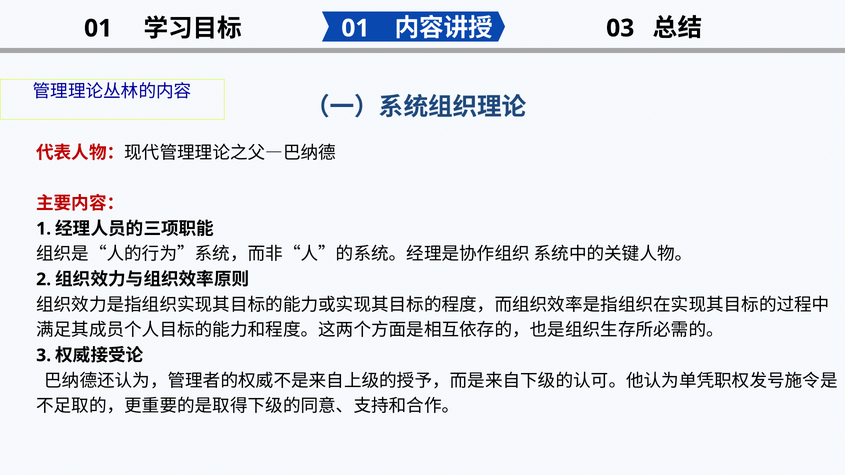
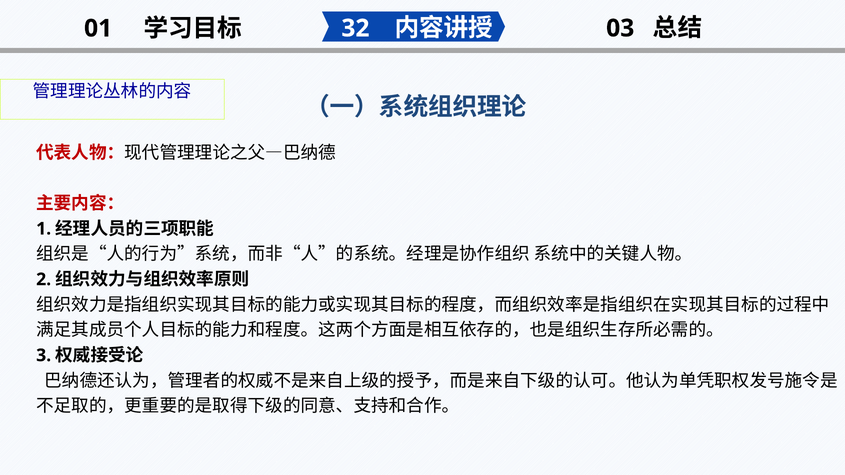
01: 01 -> 32 (355, 28)
